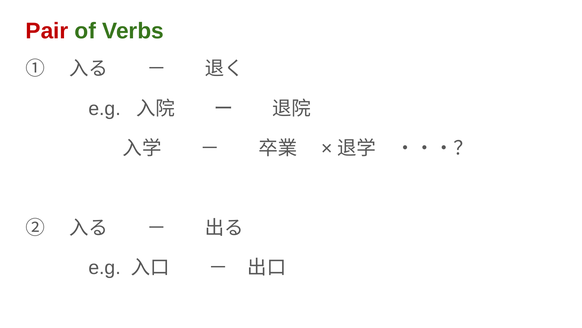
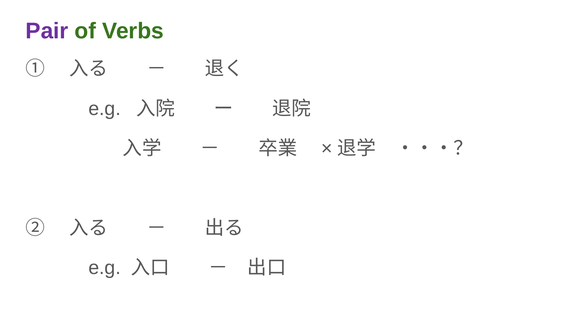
Pair colour: red -> purple (47, 31)
